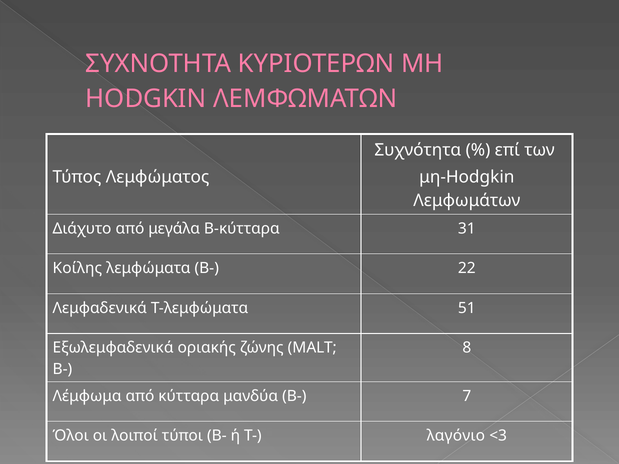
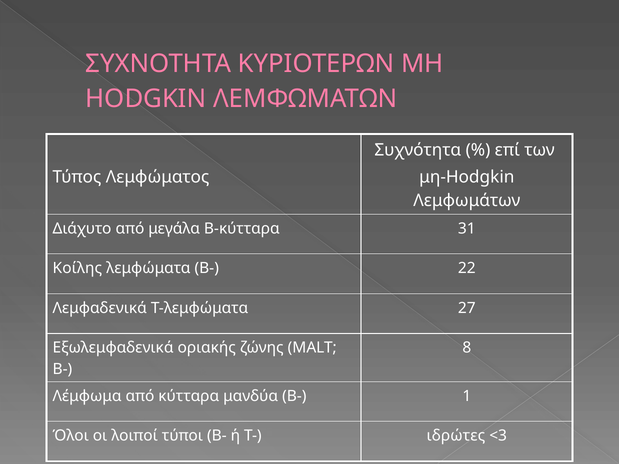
51: 51 -> 27 (467, 308)
7: 7 -> 1 (467, 396)
λαγόνιο: λαγόνιο -> ιδρώτες (456, 436)
